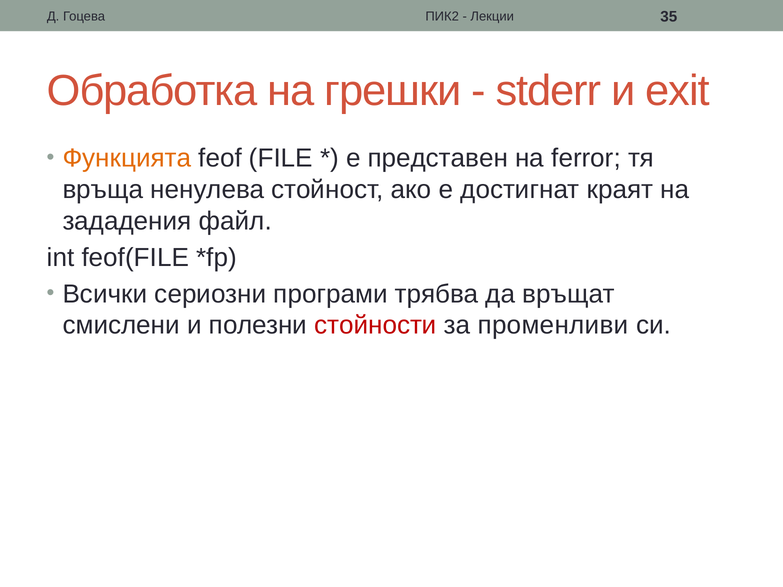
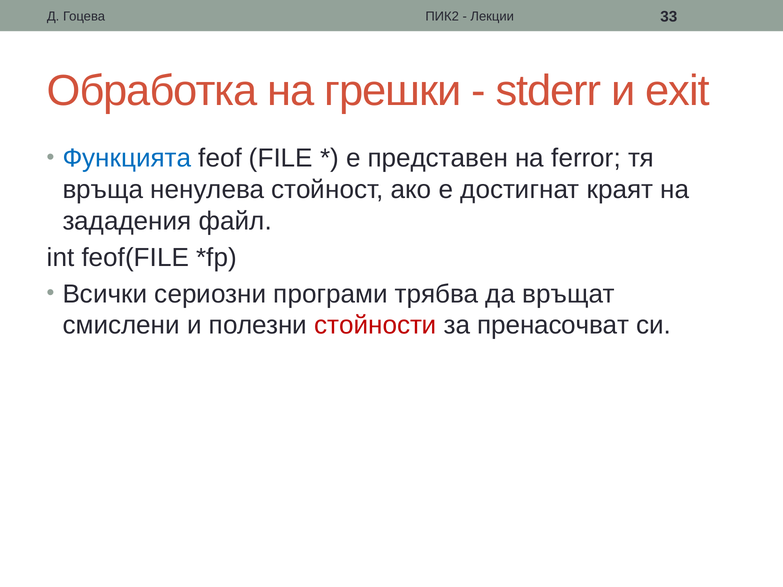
35: 35 -> 33 (669, 17)
Функцията colour: orange -> blue (127, 158)
променливи: променливи -> пренасочват (553, 325)
